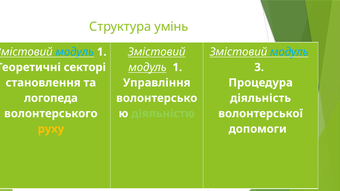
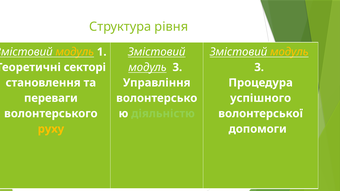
умінь: умінь -> рівня (171, 27)
модуль colour: light blue -> yellow (75, 52)
модуль colour: light blue -> yellow (289, 52)
1: 1 -> 3 (177, 67)
логопеда: логопеда -> переваги (51, 98)
діяльність: діяльність -> успішного (261, 98)
